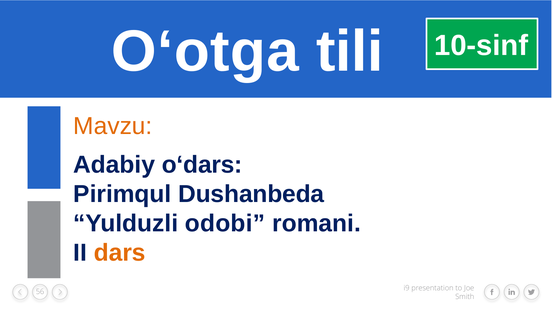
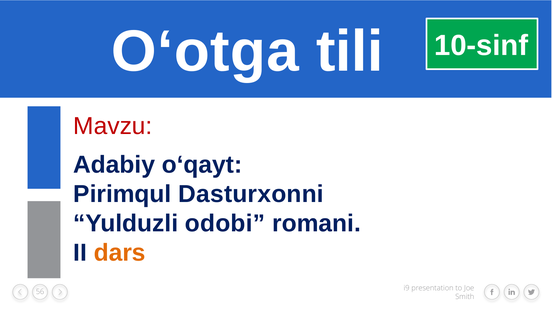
Mavzu colour: orange -> red (113, 126)
o‘dars: o‘dars -> o‘qayt (202, 165)
Dushanbeda: Dushanbeda -> Dasturxonni (251, 194)
